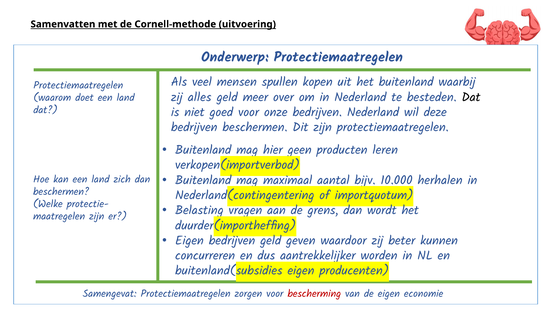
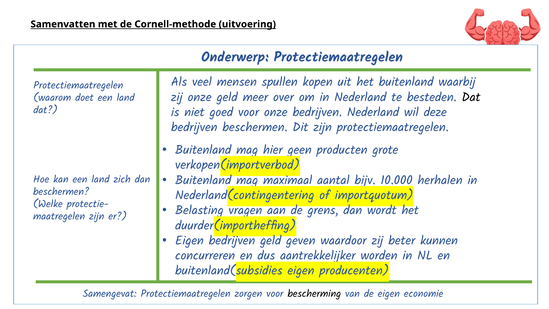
zij alles: alles -> onze (200, 97)
leren: leren -> grote (385, 150)
bescherming colour: red -> black (314, 294)
